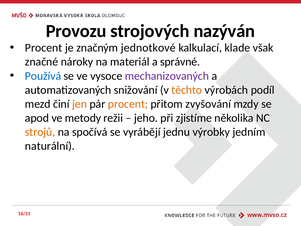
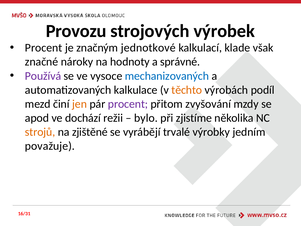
nazýván: nazýván -> výrobek (224, 31)
materiál: materiál -> hodnoty (130, 62)
Používá colour: blue -> purple (43, 76)
mechanizovaných colour: purple -> blue (167, 76)
snižování: snižování -> kalkulace (136, 90)
procent colour: orange -> purple (128, 104)
metody: metody -> dochází (83, 118)
jeho: jeho -> bylo (146, 118)
spočívá: spočívá -> zjištěné (90, 132)
jednu: jednu -> trvalé (177, 132)
naturální: naturální -> považuje (50, 146)
